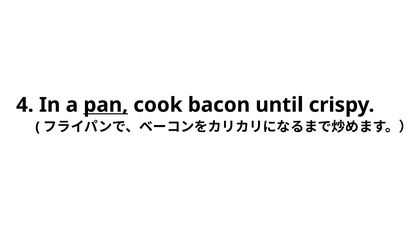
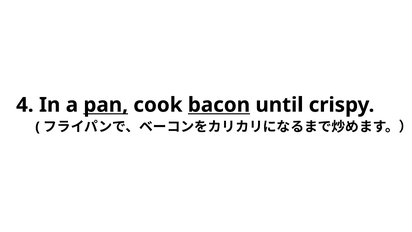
bacon underline: none -> present (219, 105)
